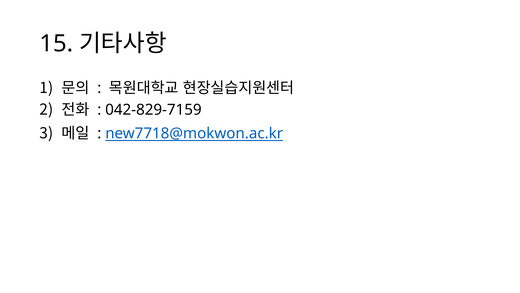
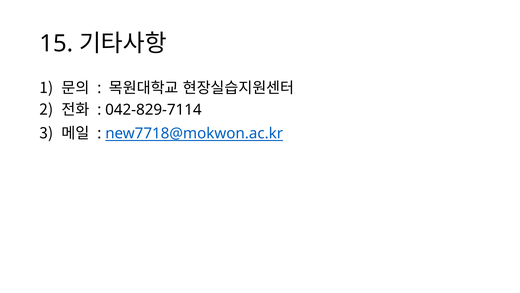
042-829-7159: 042-829-7159 -> 042-829-7114 (153, 110)
